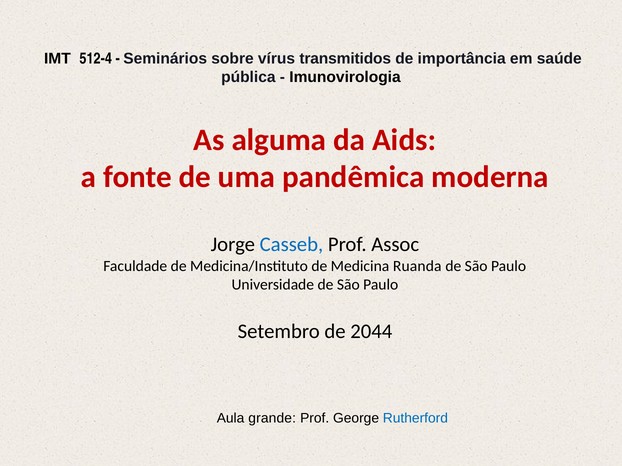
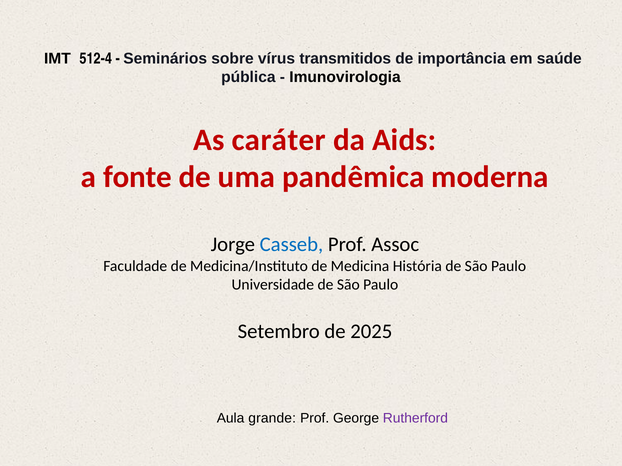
alguma: alguma -> caráter (279, 140)
Ruanda: Ruanda -> História (417, 266)
2044: 2044 -> 2025 (371, 332)
Rutherford colour: blue -> purple (415, 419)
